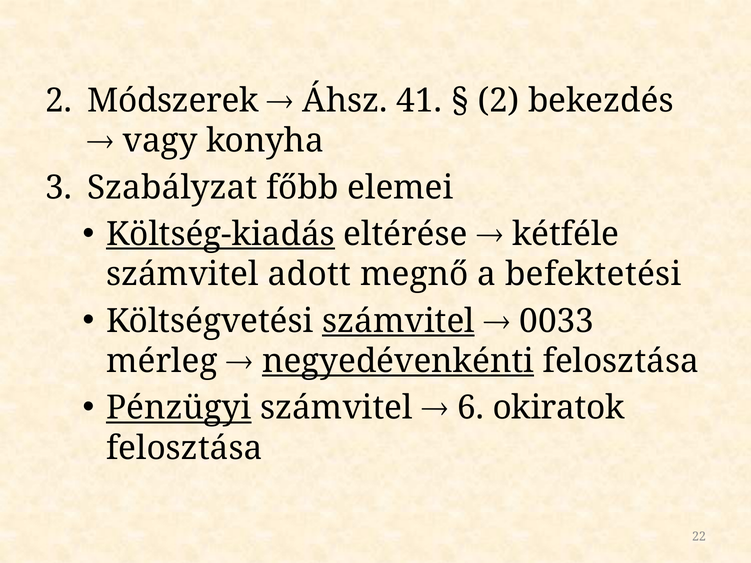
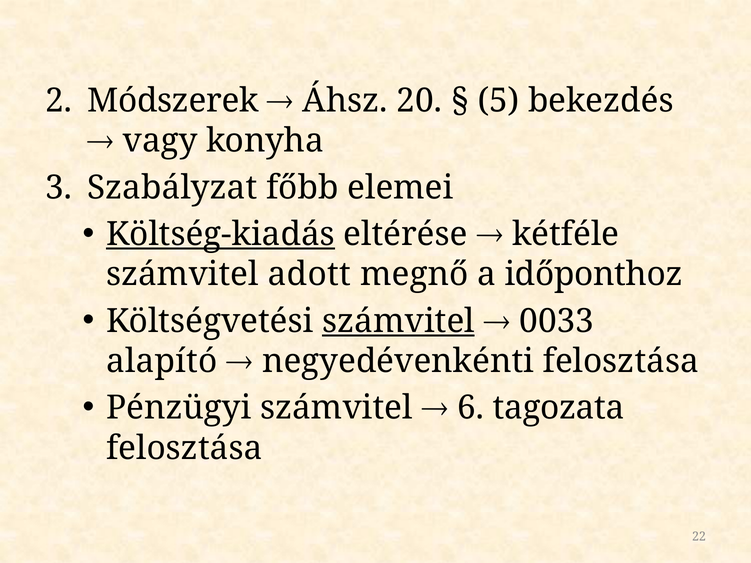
41: 41 -> 20 (419, 101)
2: 2 -> 5 (498, 101)
befektetési: befektetési -> időponthoz (594, 275)
mérleg: mérleg -> alapító (162, 361)
negyedévenkénti underline: present -> none (398, 361)
Pénzügyi underline: present -> none (179, 408)
okiratok: okiratok -> tagozata (559, 408)
